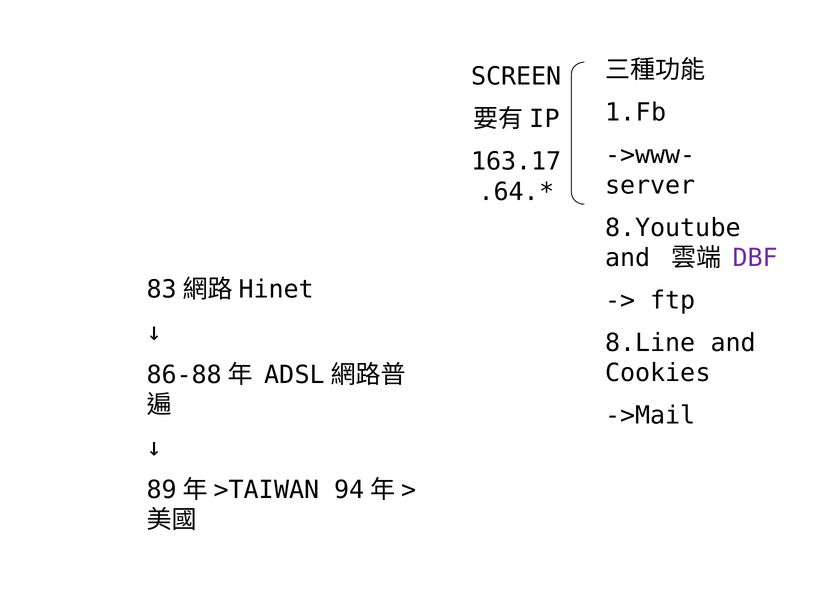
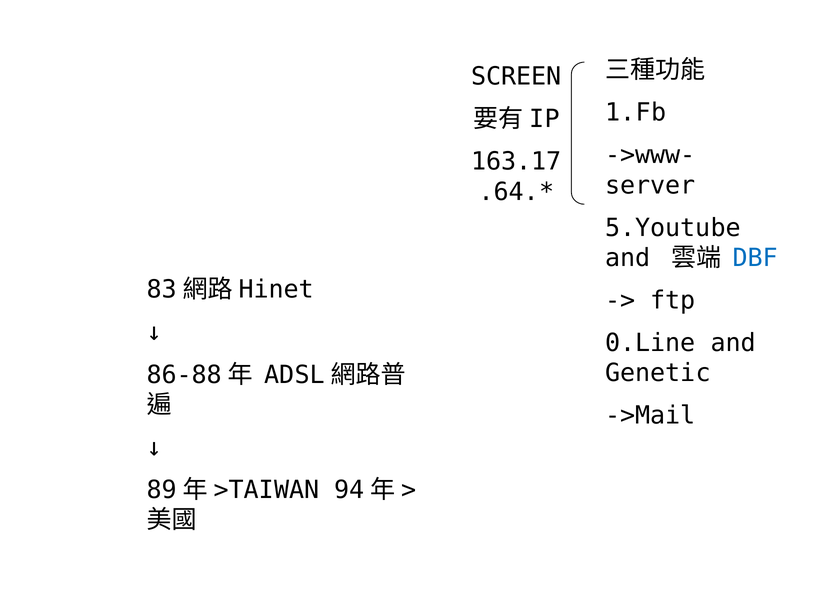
8.Youtube: 8.Youtube -> 5.Youtube (673, 228)
DBF colour: purple -> blue (755, 258)
8.Line: 8.Line -> 0.Line (650, 343)
Cookies: Cookies -> Genetic (658, 373)
